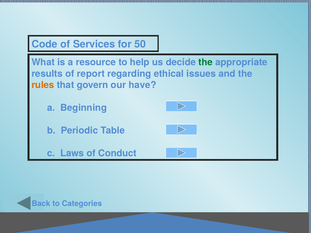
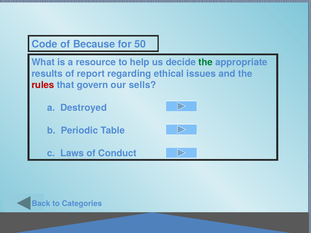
Services: Services -> Because (94, 44)
rules colour: orange -> red (43, 85)
have: have -> sells (142, 85)
Beginning: Beginning -> Destroyed (84, 108)
